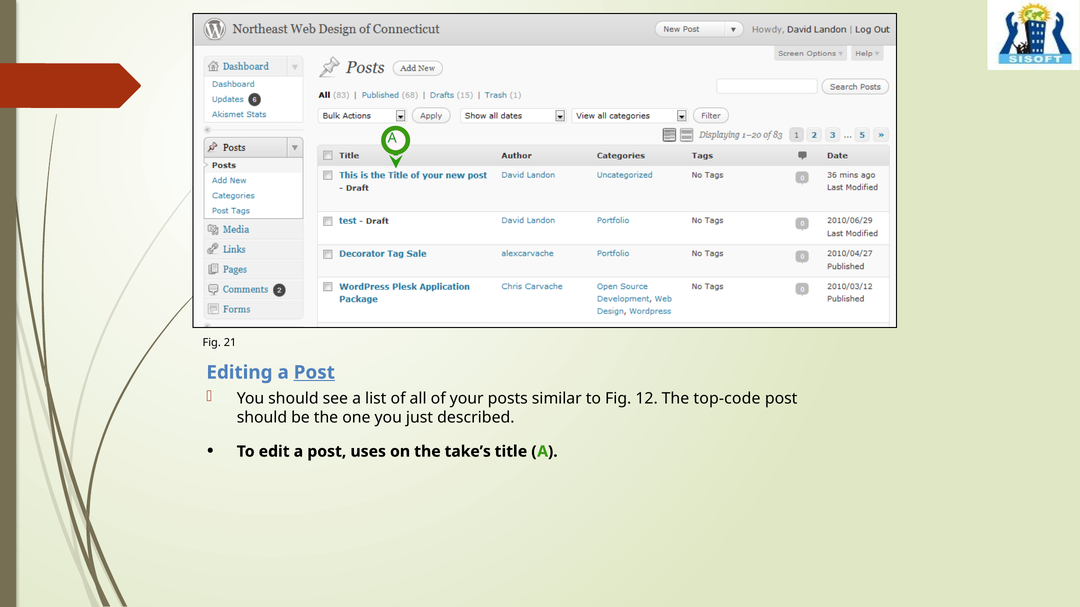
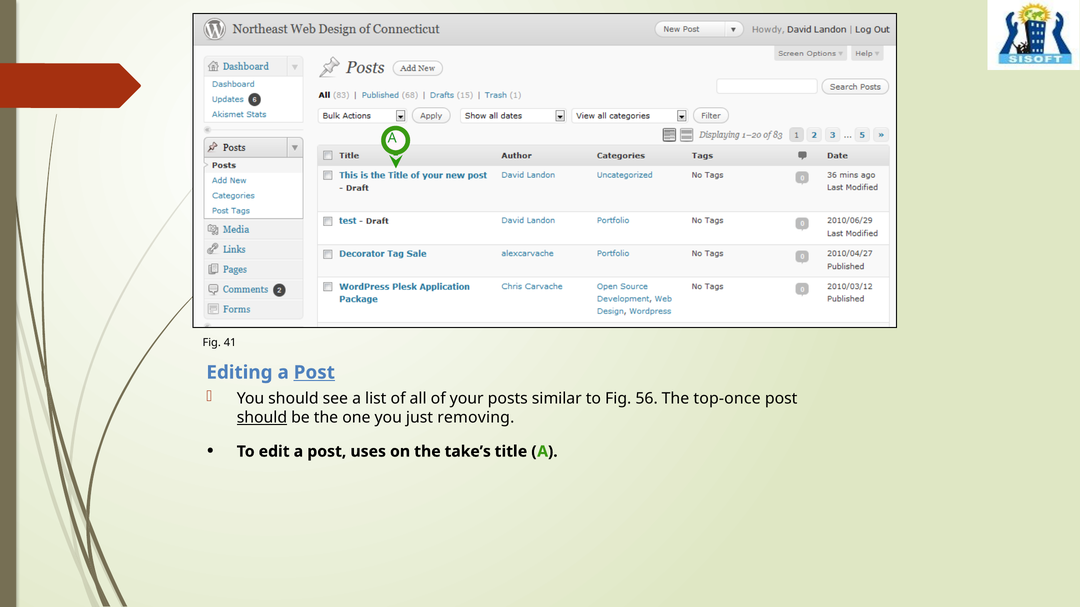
21: 21 -> 41 (230, 343)
12: 12 -> 56 (647, 399)
top-code: top-code -> top-once (727, 399)
should underline: none -> present (262, 418)
described: described -> removing (476, 418)
